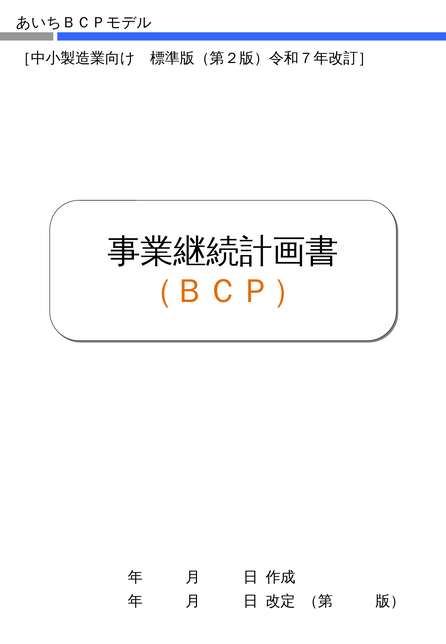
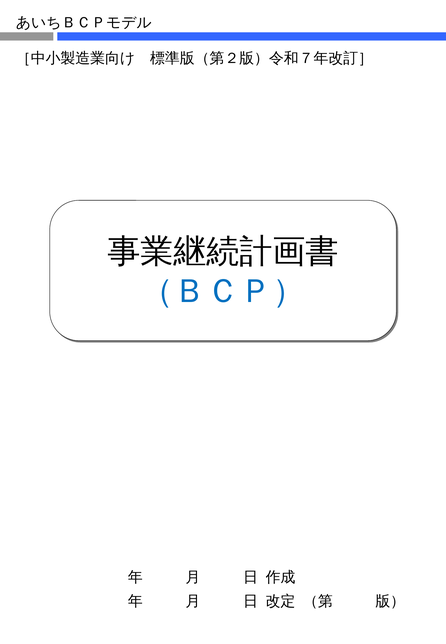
（ＢＣＰ） colour: orange -> blue (223, 291)
